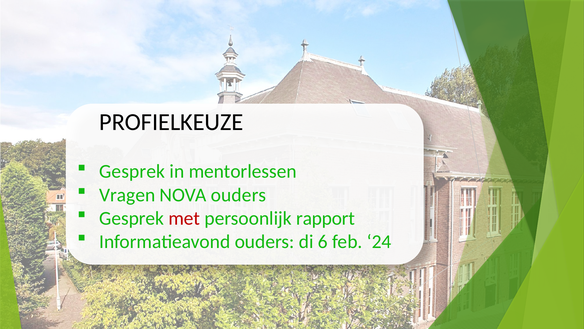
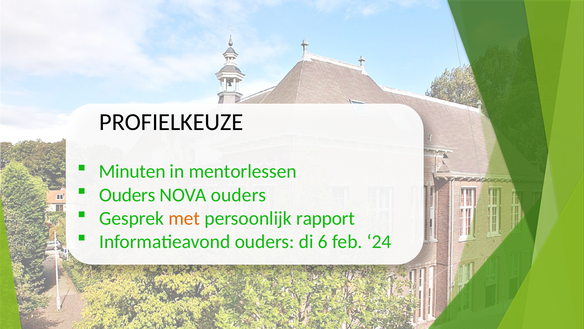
Gesprek: Gesprek -> Minuten (132, 171)
Vragen: Vragen -> Ouders (127, 195)
met colour: red -> orange (184, 218)
